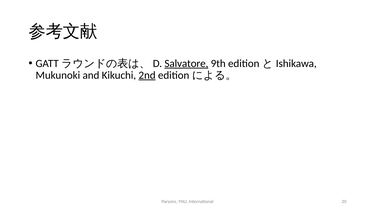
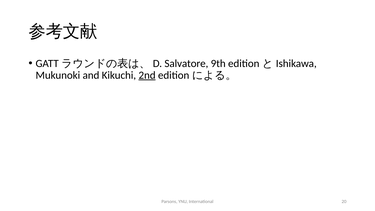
Salvatore underline: present -> none (186, 63)
